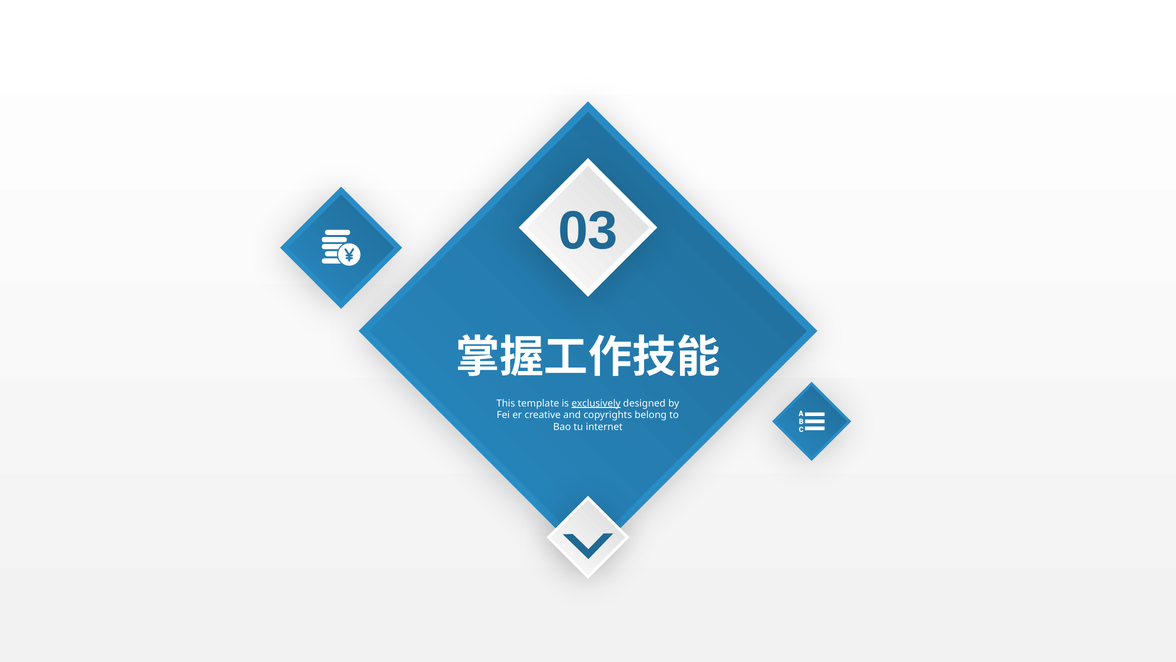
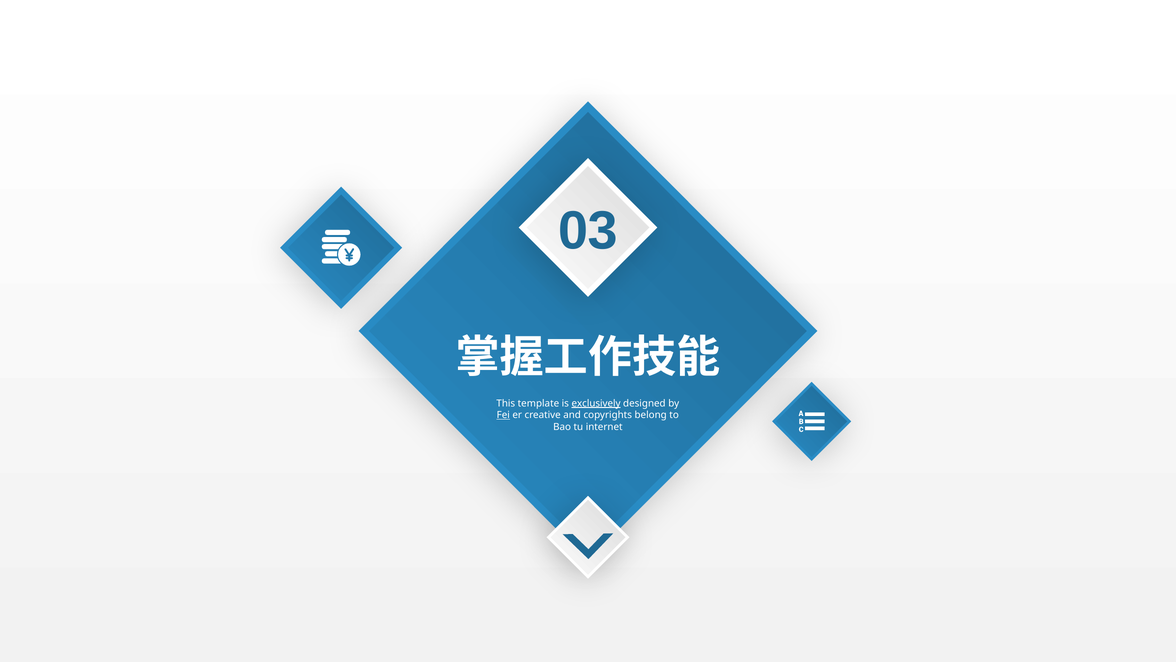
Fei underline: none -> present (503, 415)
